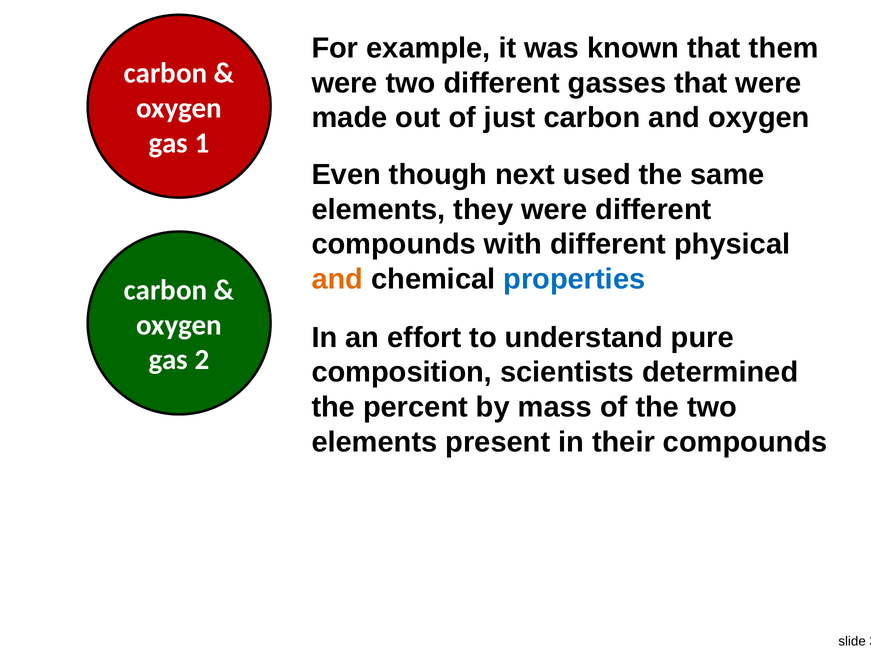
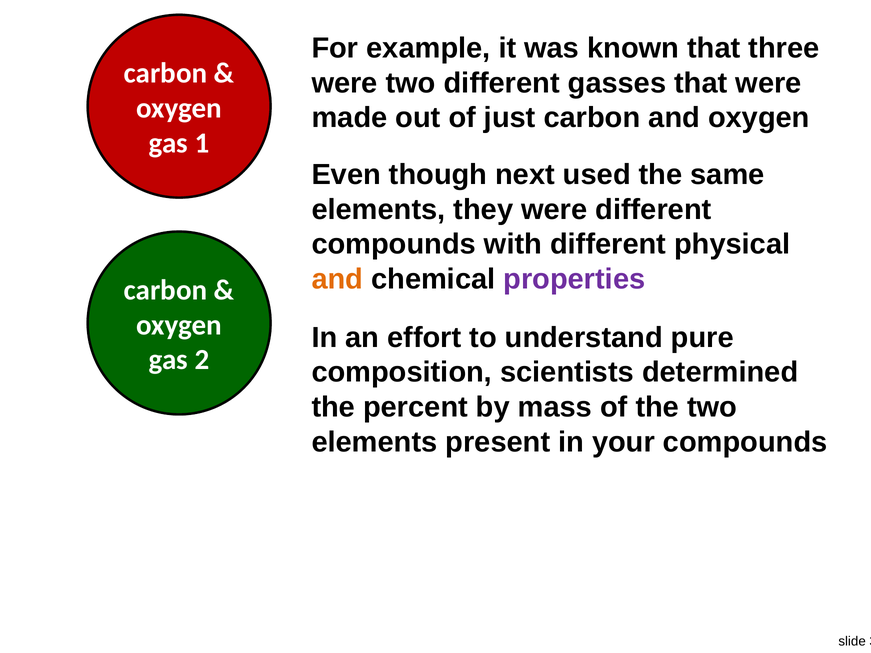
them: them -> three (784, 48)
properties colour: blue -> purple (574, 279)
their: their -> your (623, 442)
